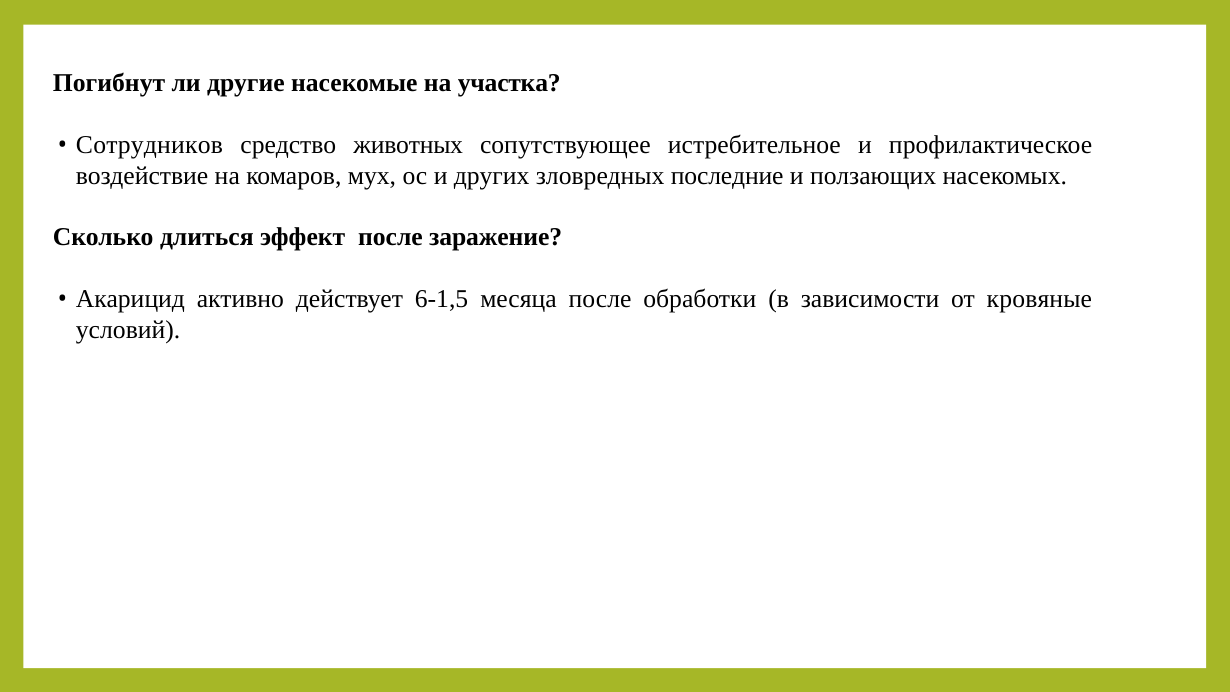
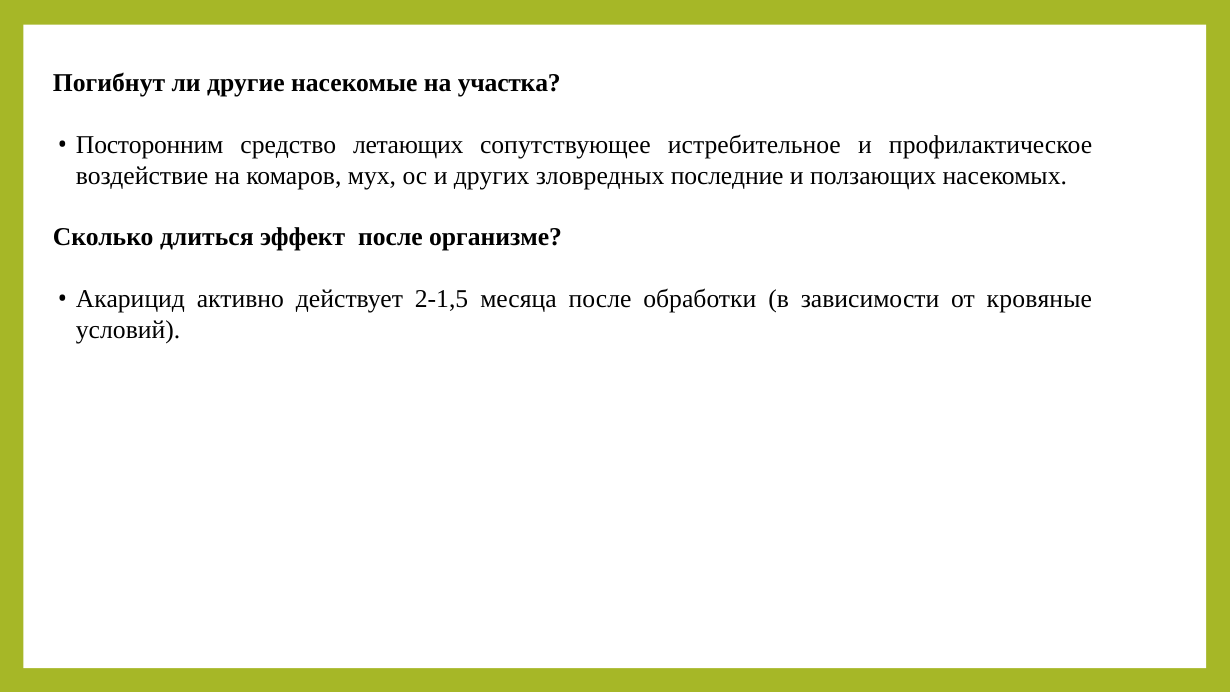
Сотрудников: Сотрудников -> Посторонним (150, 145)
животных: животных -> летающих (408, 145)
заражение: заражение -> организме (496, 237)
6-1,5: 6-1,5 -> 2-1,5 (442, 299)
